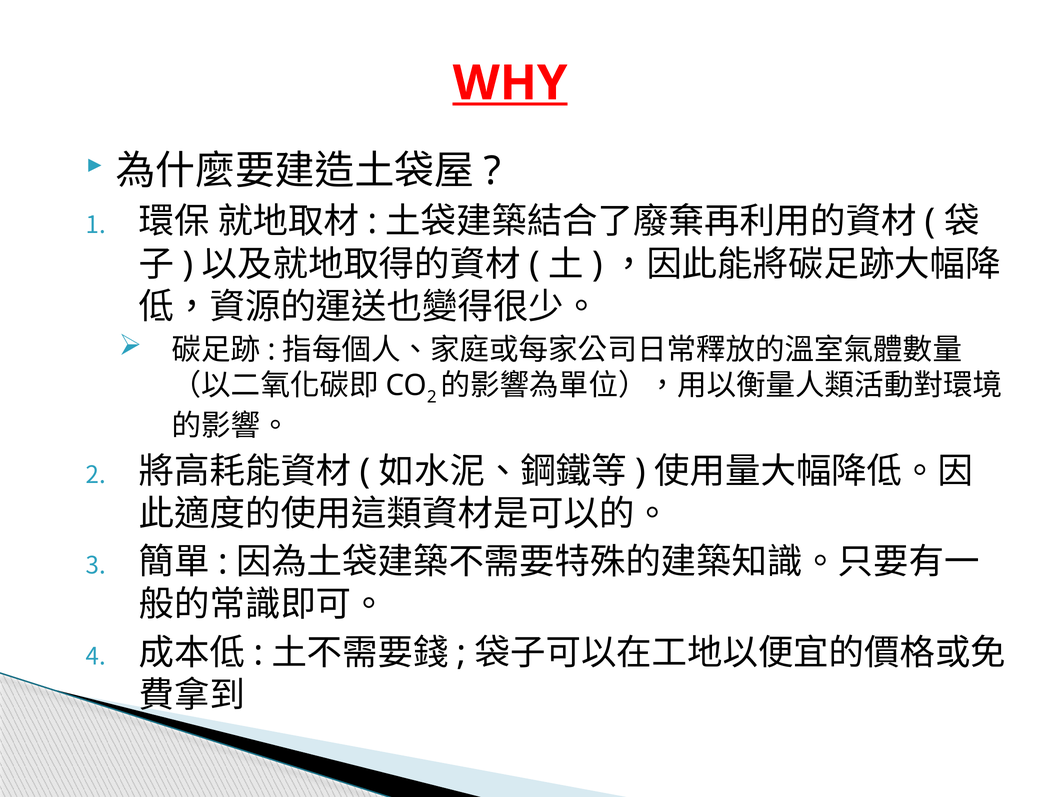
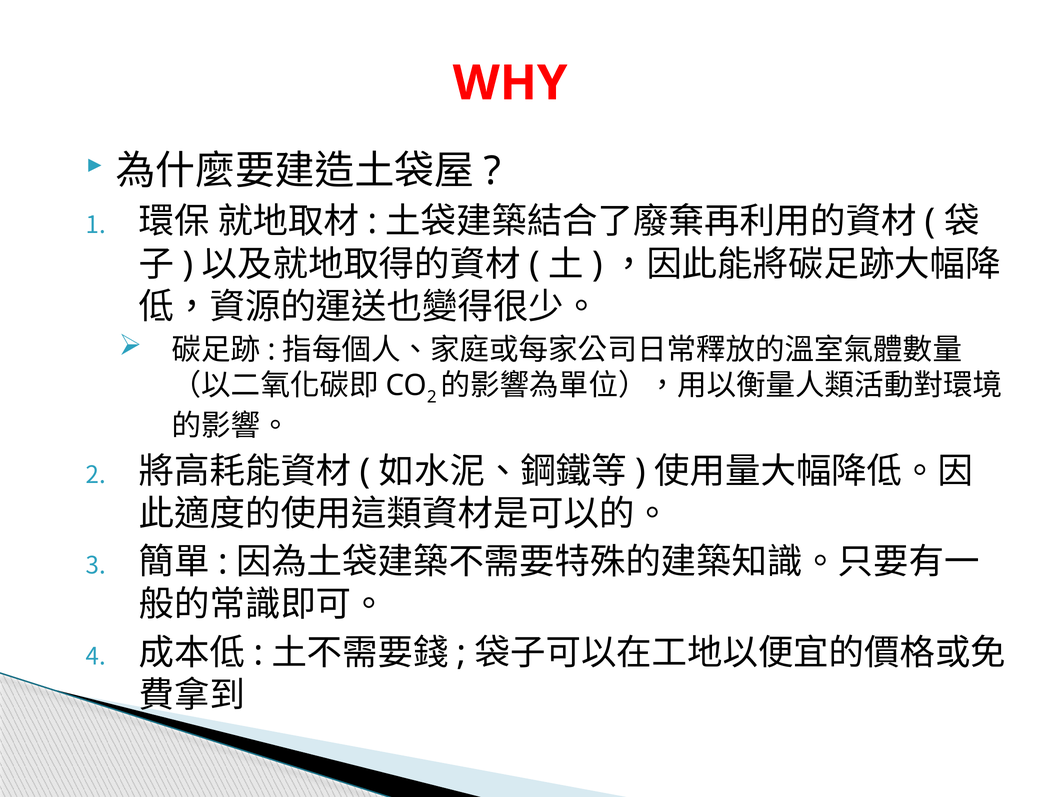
WHY underline: present -> none (510, 83)
